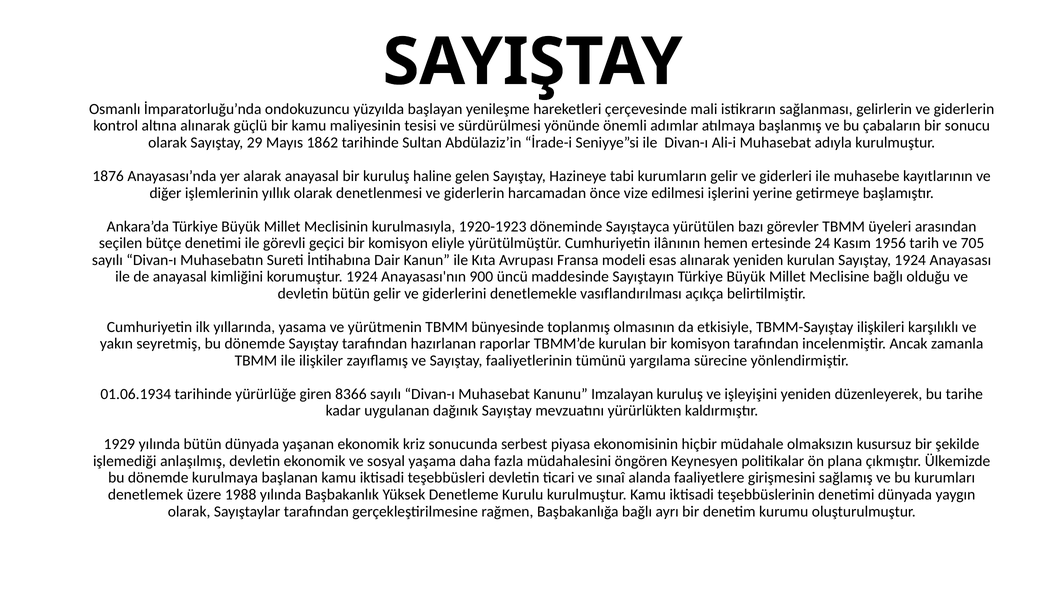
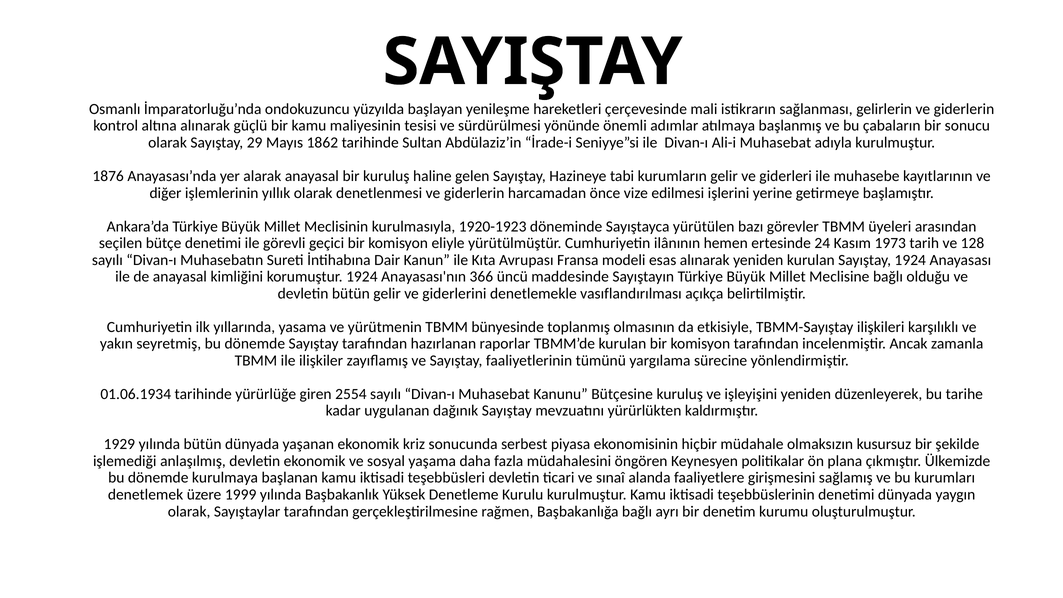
1956: 1956 -> 1973 (890, 243)
705: 705 -> 128 (972, 243)
900: 900 -> 366 (481, 277)
8366: 8366 -> 2554 (351, 394)
Imzalayan: Imzalayan -> Bütçesine (622, 394)
1988: 1988 -> 1999 (241, 495)
